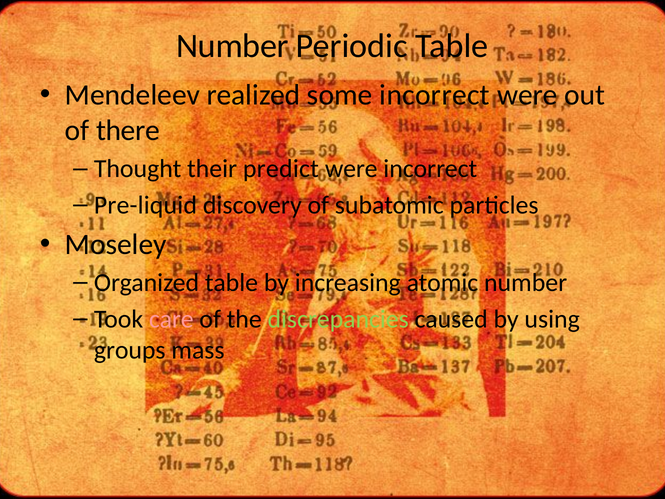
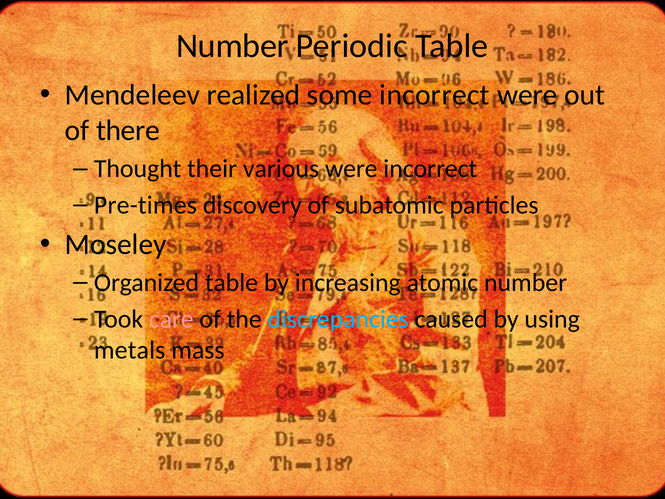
predict: predict -> various (281, 169)
Pre-liquid: Pre-liquid -> Pre-times (145, 205)
discrepancies colour: light green -> light blue (338, 319)
groups: groups -> metals (130, 350)
